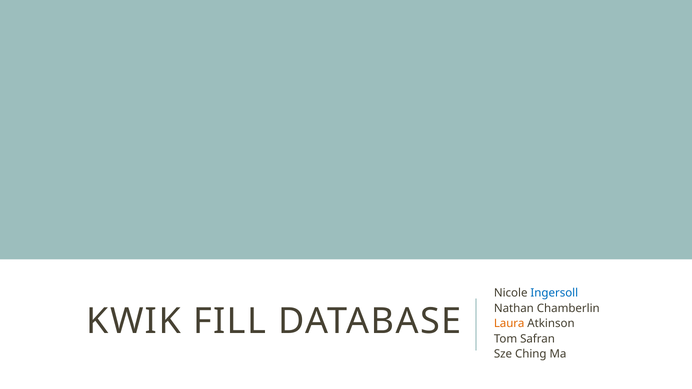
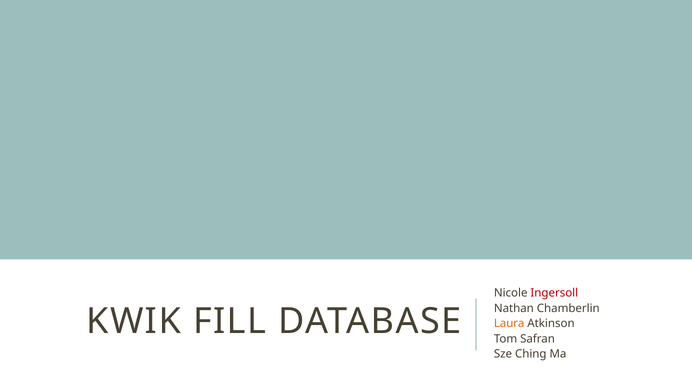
Ingersoll colour: blue -> red (554, 293)
